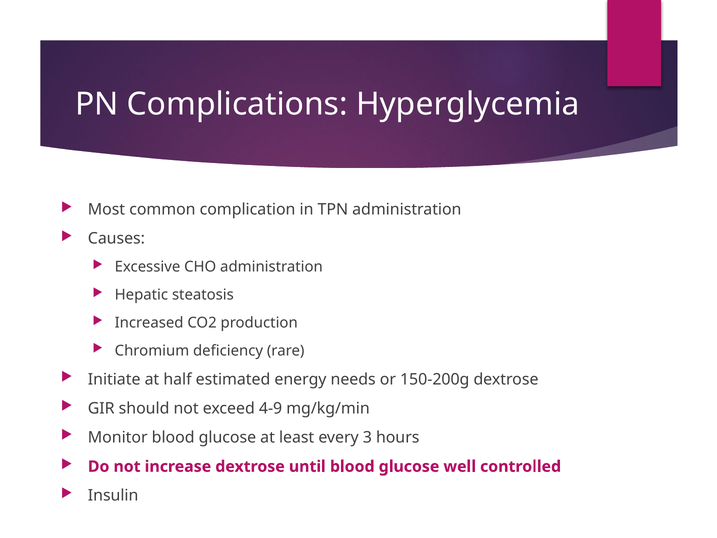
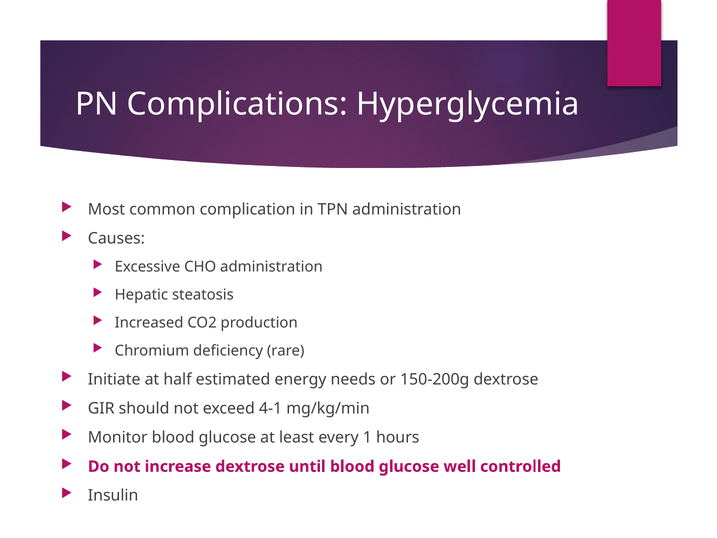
4-9: 4-9 -> 4-1 (271, 408)
3: 3 -> 1 (367, 437)
